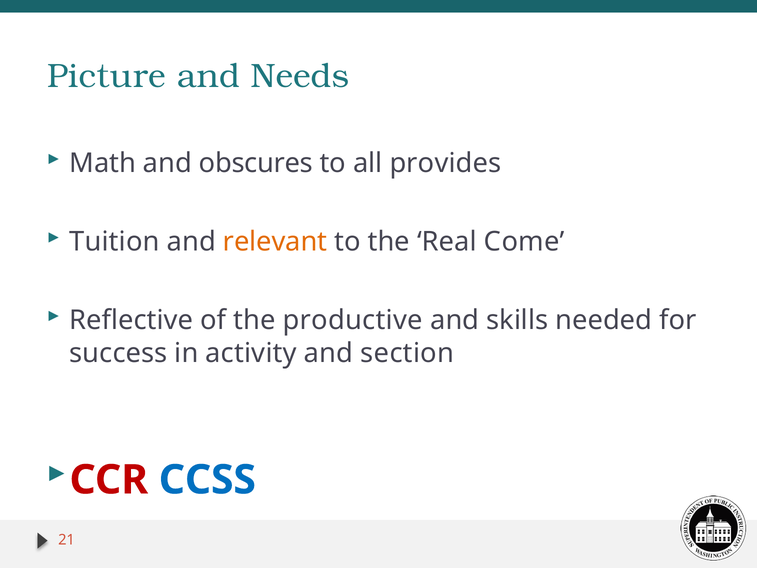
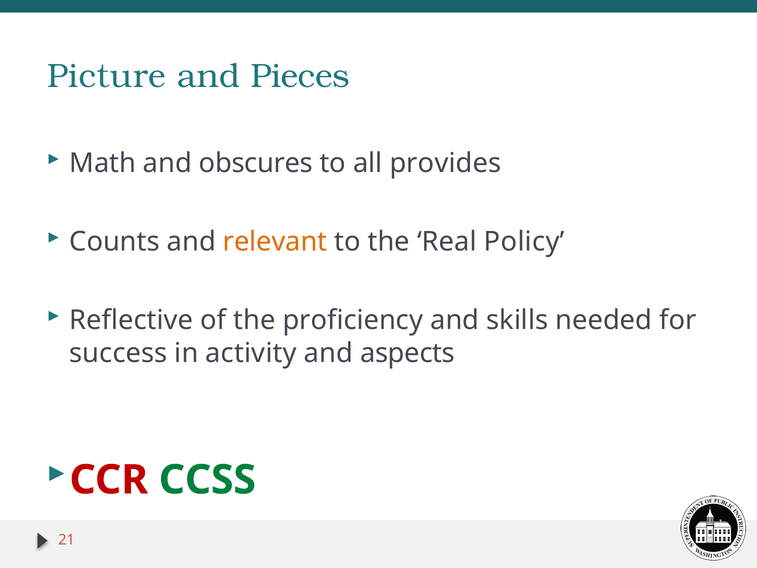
Needs: Needs -> Pieces (300, 76)
Tuition: Tuition -> Counts (115, 242)
Come: Come -> Policy (524, 242)
productive: productive -> proficiency (353, 320)
section: section -> aspects (408, 353)
CCSS colour: blue -> green (207, 480)
